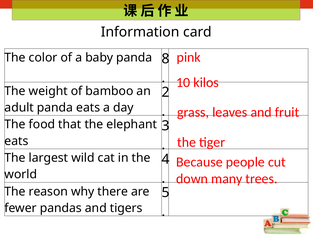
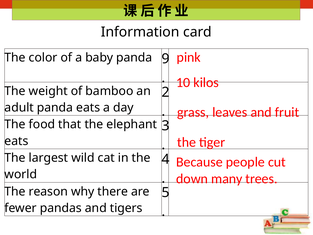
8: 8 -> 9 (166, 59)
